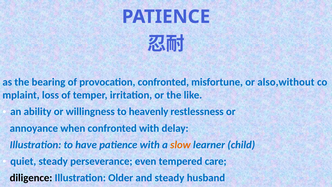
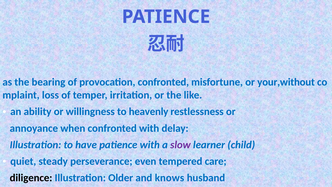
also,without: also,without -> your,without (286, 82)
slow colour: orange -> purple (180, 145)
and steady: steady -> knows (169, 178)
